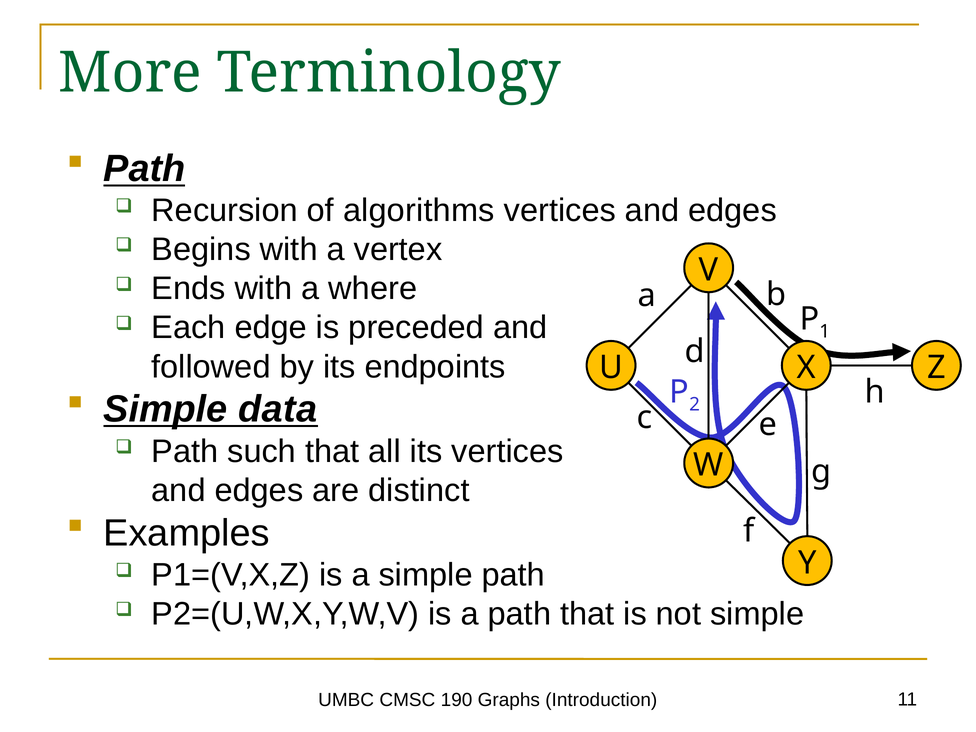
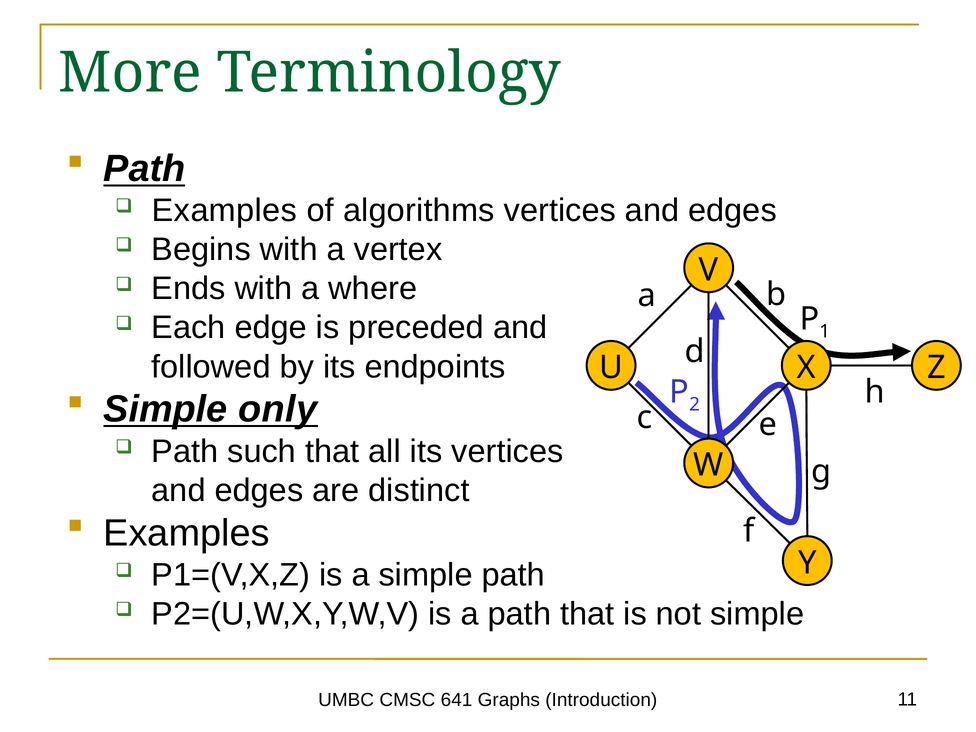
Recursion: Recursion -> Examples (224, 211)
data: data -> only (278, 409)
190: 190 -> 641 (457, 700)
